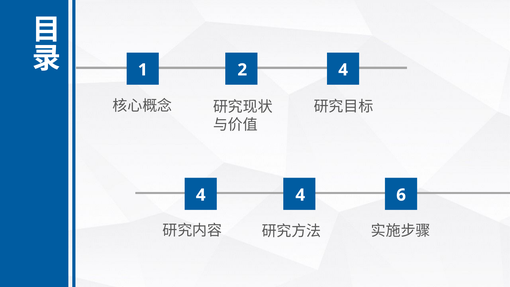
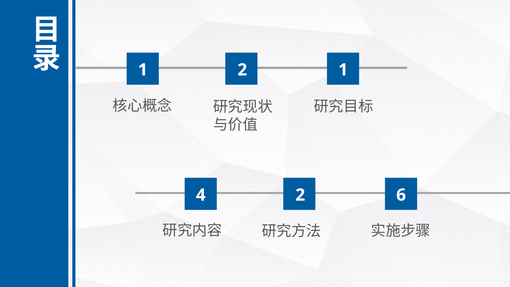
2 4: 4 -> 1 (343, 70)
4 4: 4 -> 2 (300, 195)
